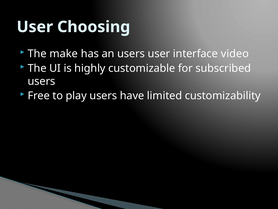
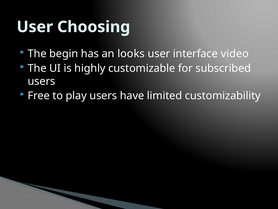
make: make -> begin (64, 54)
an users: users -> looks (131, 54)
